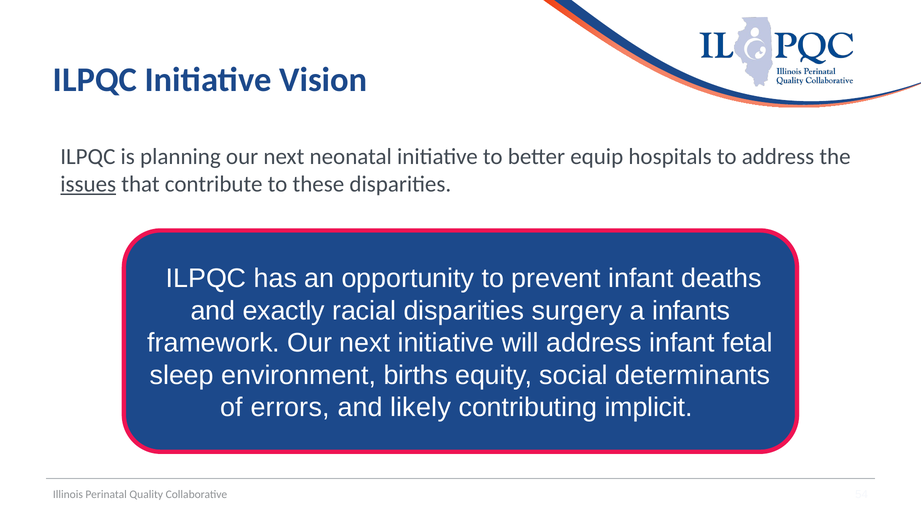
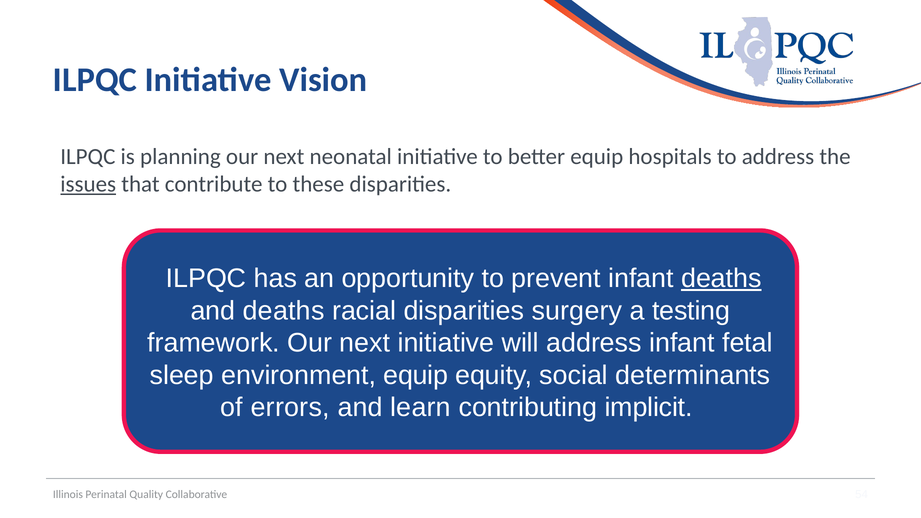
deaths underline: none -> present (721, 279)
and exactly: exactly -> deaths (284, 311)
infants: infants -> testing (691, 311)
environment births: births -> equip (416, 375)
likely: likely -> learn (421, 408)
